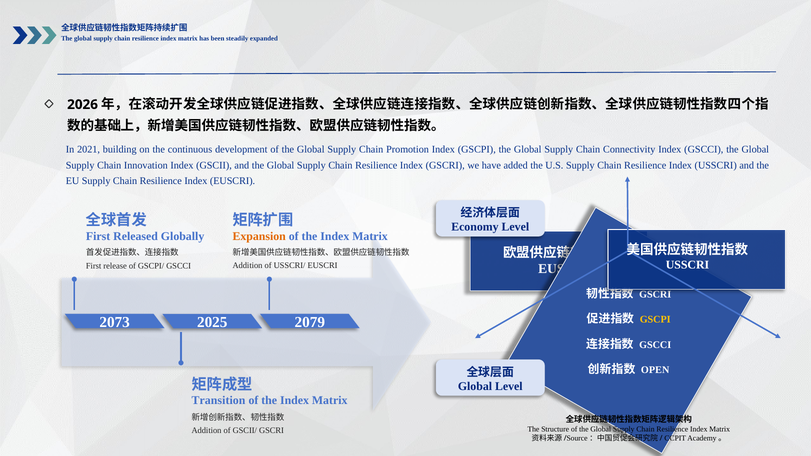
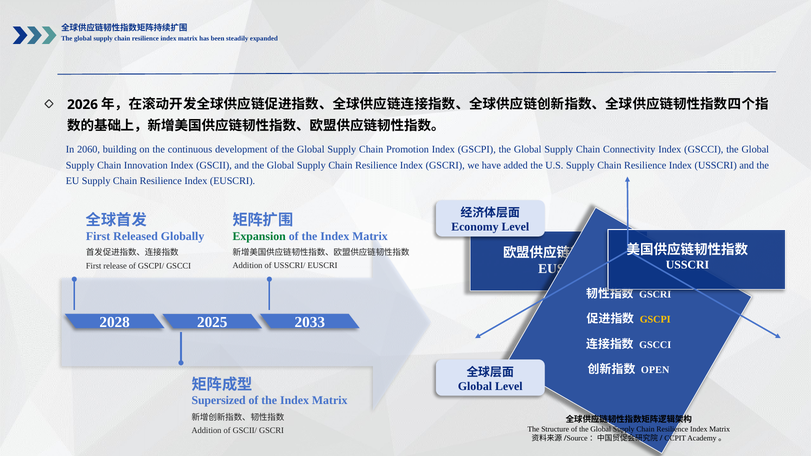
2021: 2021 -> 2060 (89, 150)
Expansion colour: orange -> green (259, 236)
2073: 2073 -> 2028 (115, 322)
2079: 2079 -> 2033 (310, 322)
Transition: Transition -> Supersized (219, 401)
